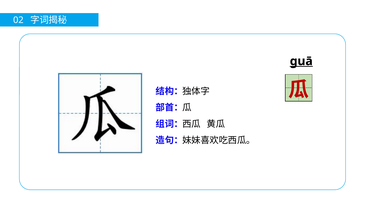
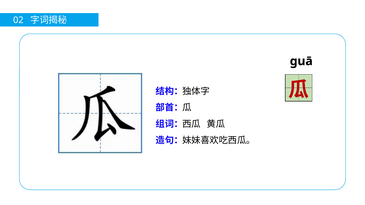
ɡuā underline: present -> none (301, 61)
